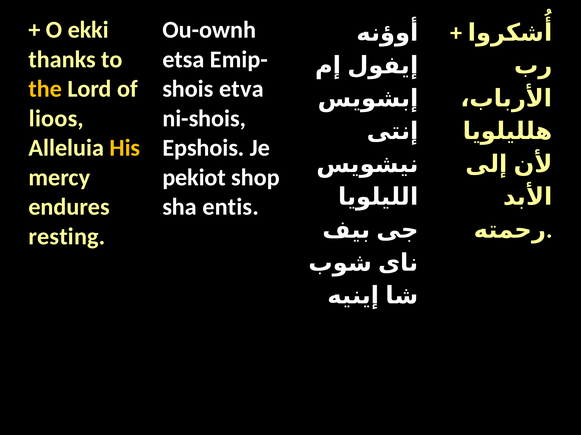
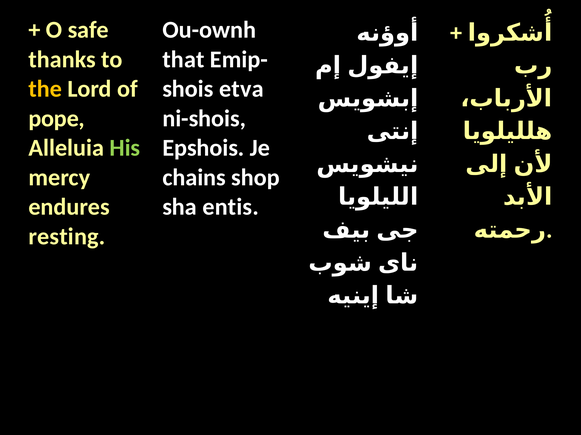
ekki: ekki -> safe (88, 30)
etsa: etsa -> that (183, 60)
lioos: lioos -> pope (57, 119)
His colour: yellow -> light green (125, 148)
pekiot: pekiot -> chains (194, 178)
